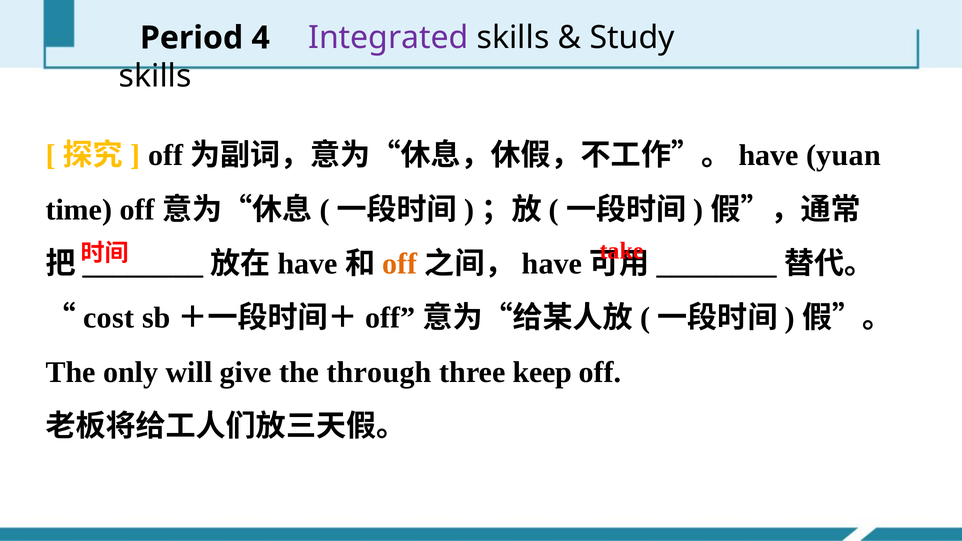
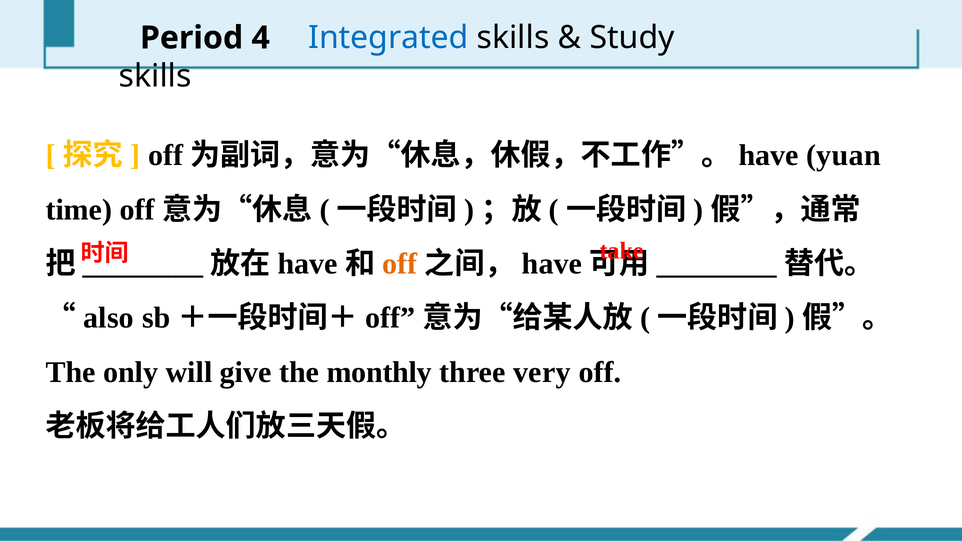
Integrated colour: purple -> blue (388, 38)
cost: cost -> also (109, 318)
through: through -> monthly (379, 372)
keep: keep -> very (542, 372)
